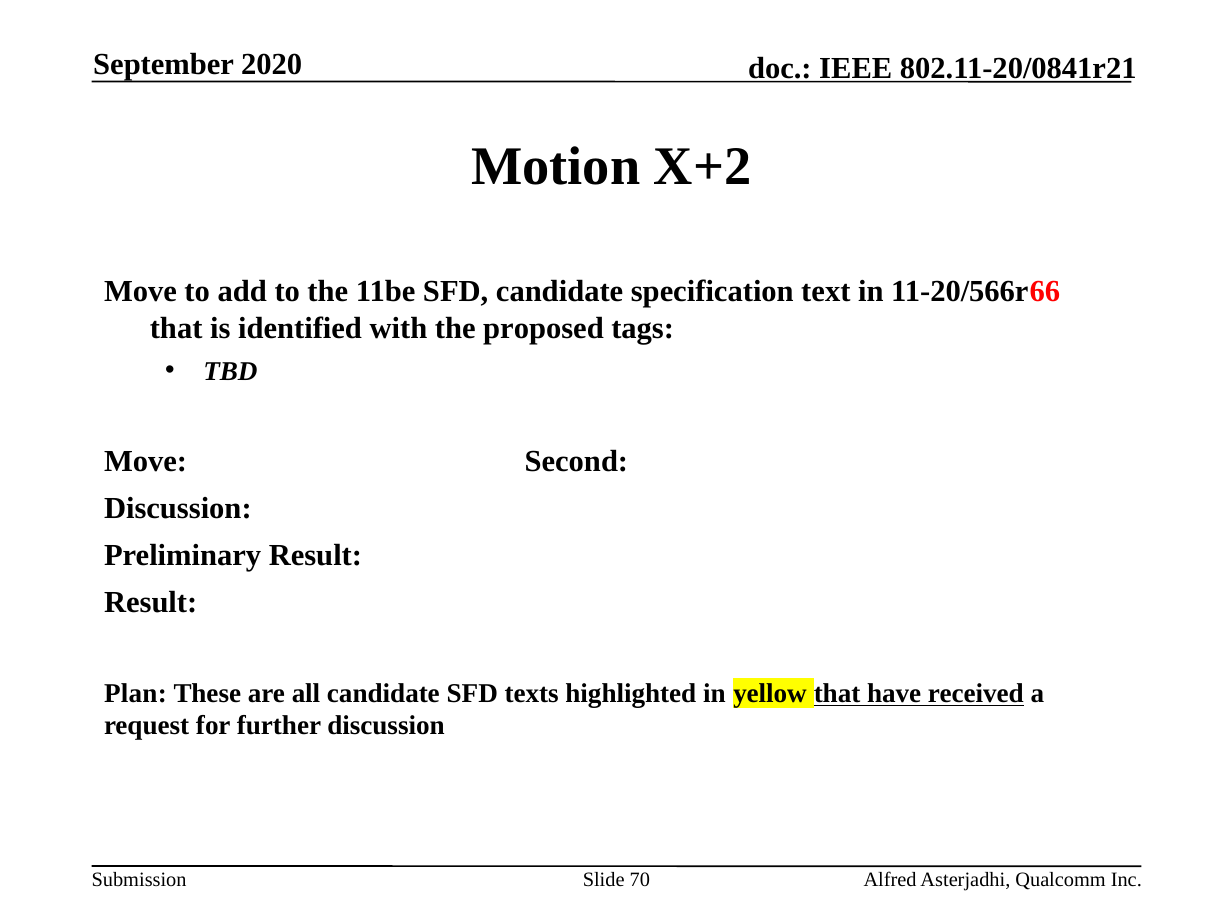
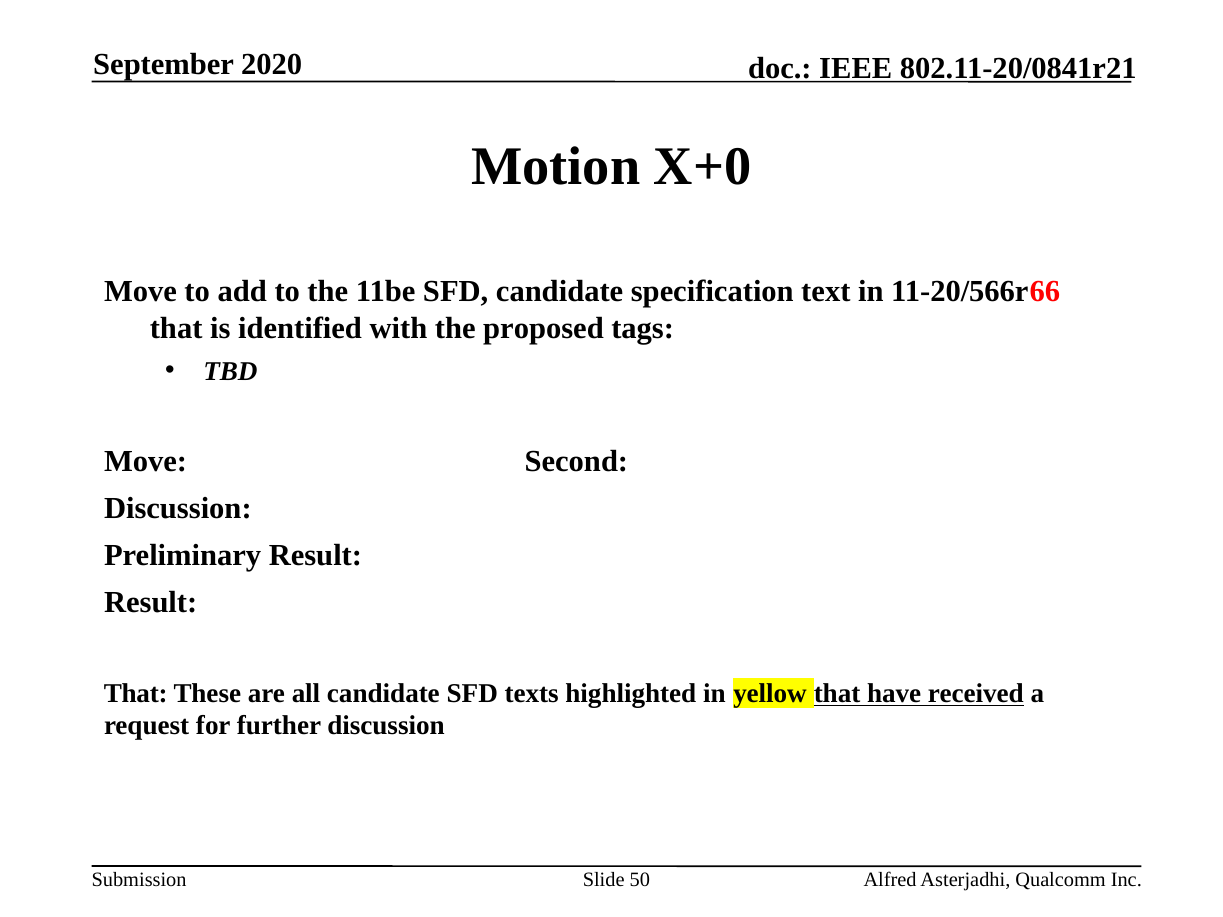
X+2: X+2 -> X+0 (703, 167)
Plan: Plan -> That (136, 694)
70: 70 -> 50 (640, 880)
